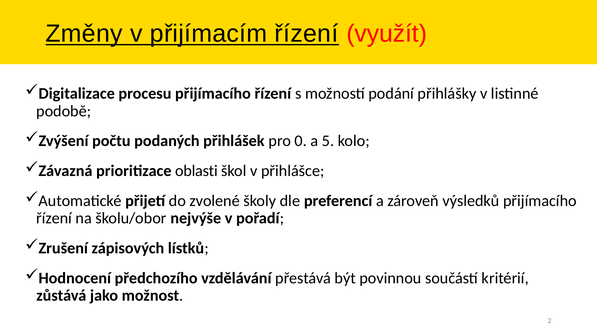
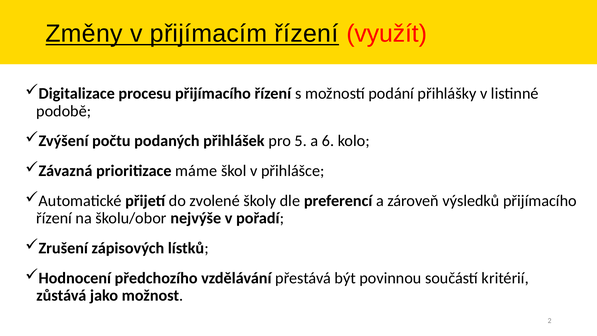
0: 0 -> 5 (301, 141)
5: 5 -> 6 (328, 141)
oblasti: oblasti -> máme (196, 171)
